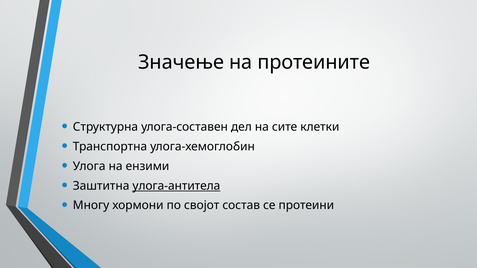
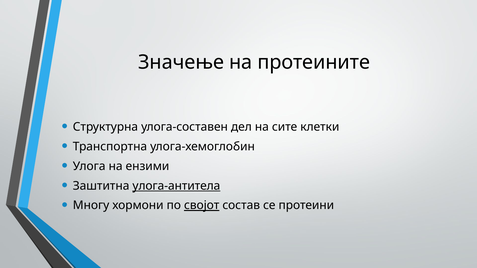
својот underline: none -> present (202, 206)
